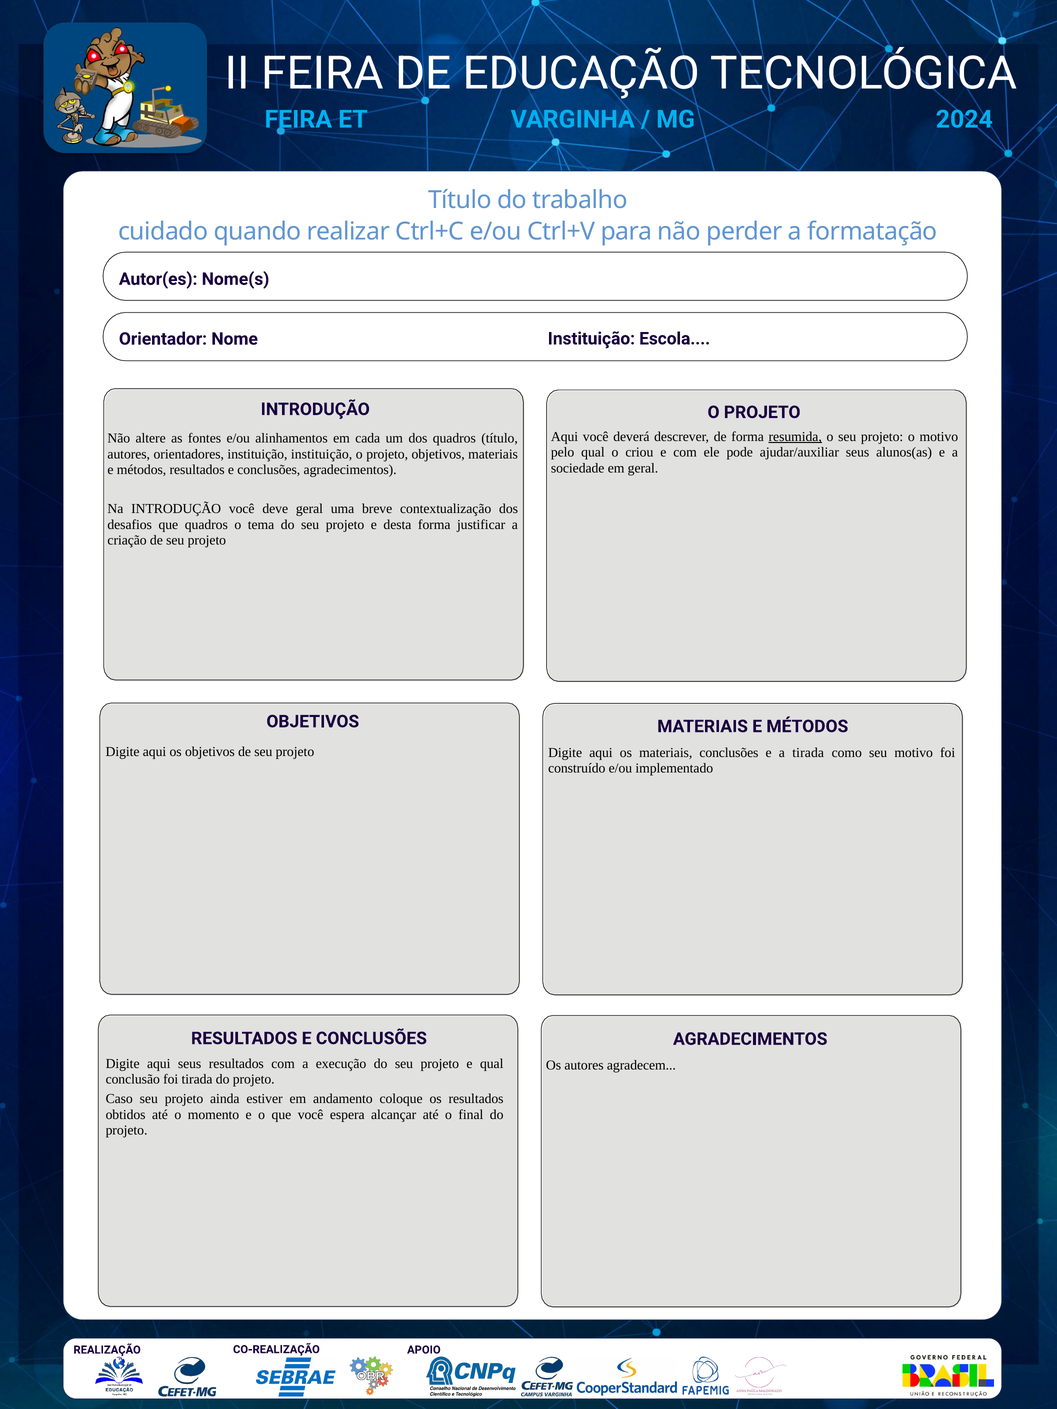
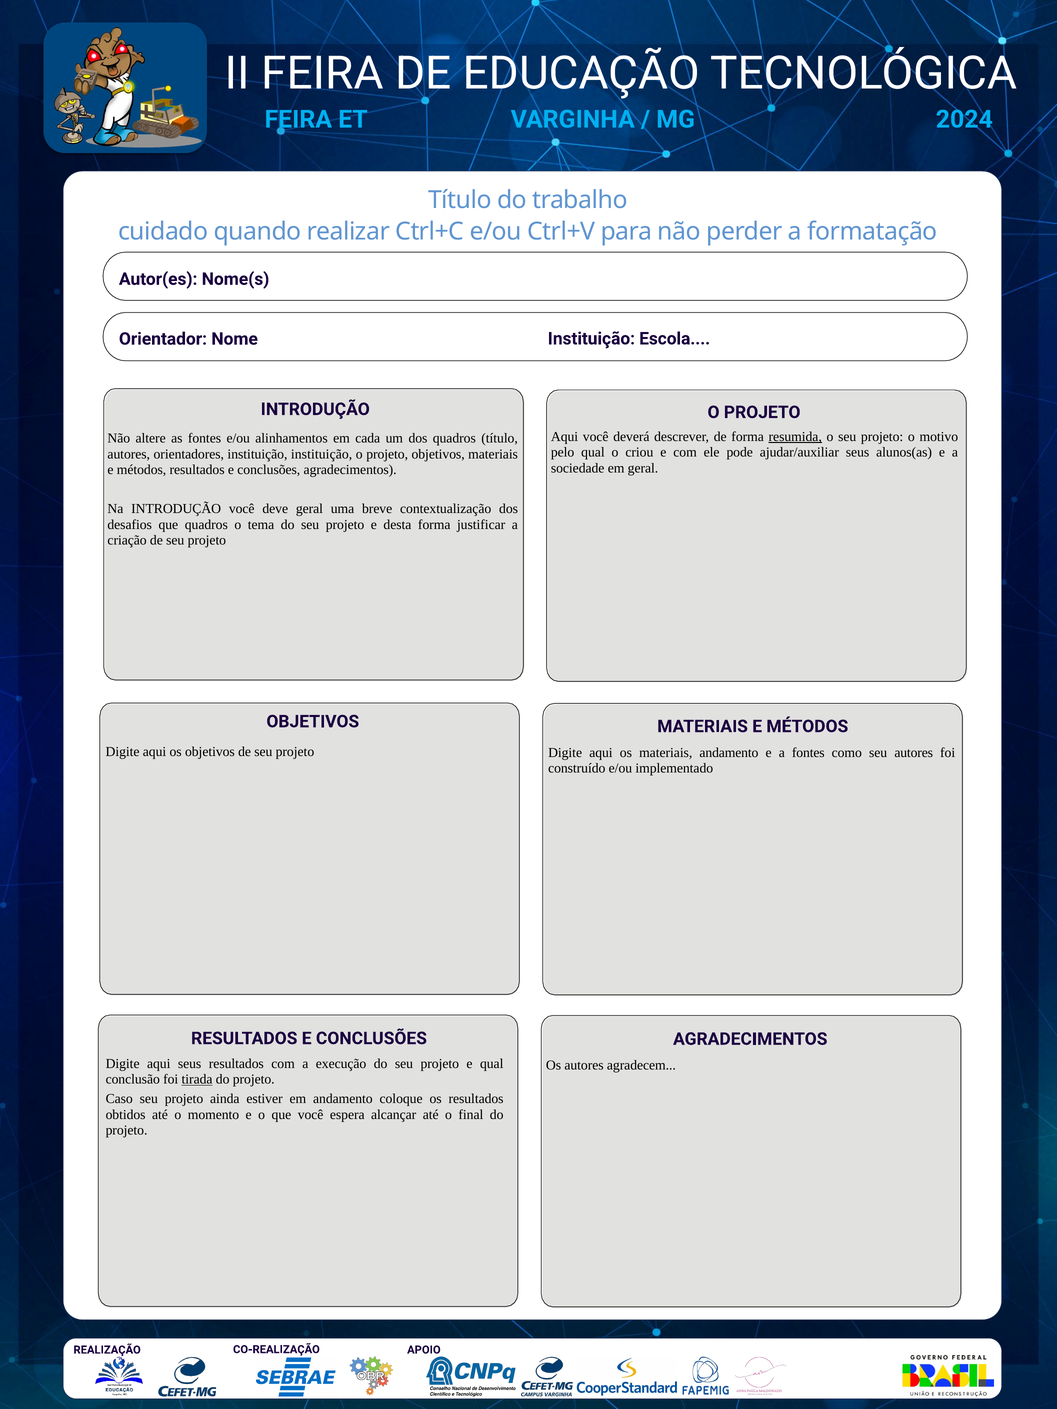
materiais conclusões: conclusões -> andamento (729, 753)
a tirada: tirada -> fontes (808, 753)
seu motivo: motivo -> autores (914, 753)
tirada underline: none -> present (197, 1080)
